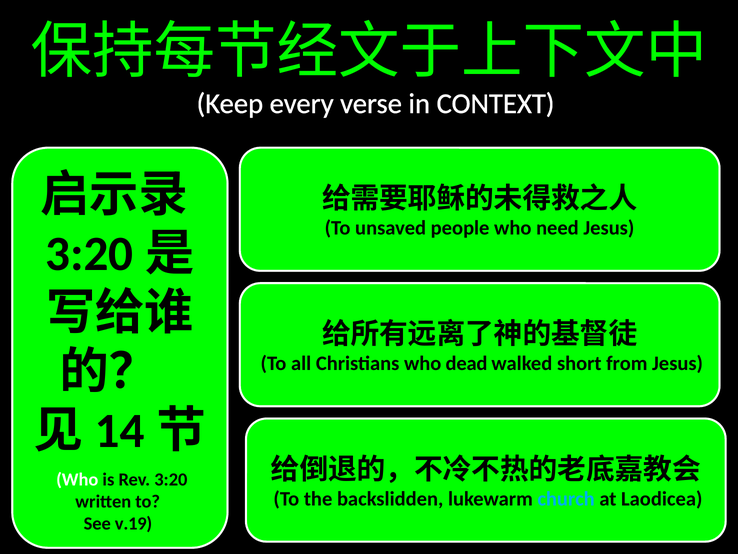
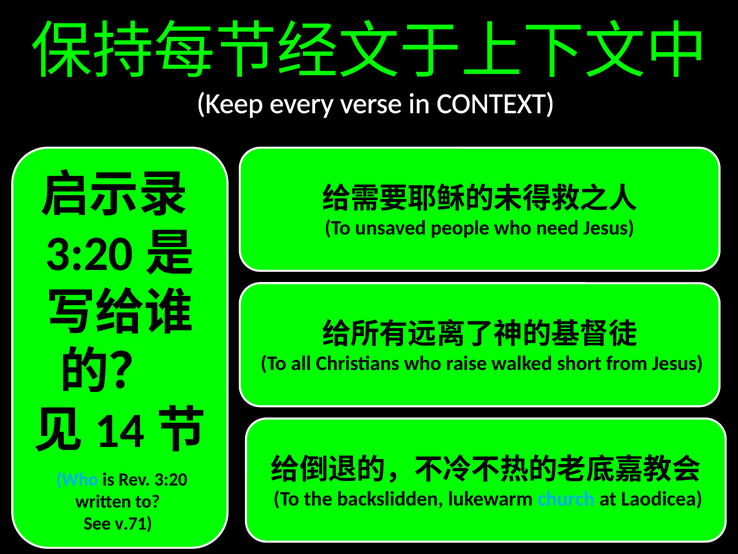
dead: dead -> raise (466, 363)
Who colour: white -> light blue (77, 479)
v.19: v.19 -> v.71 (134, 523)
